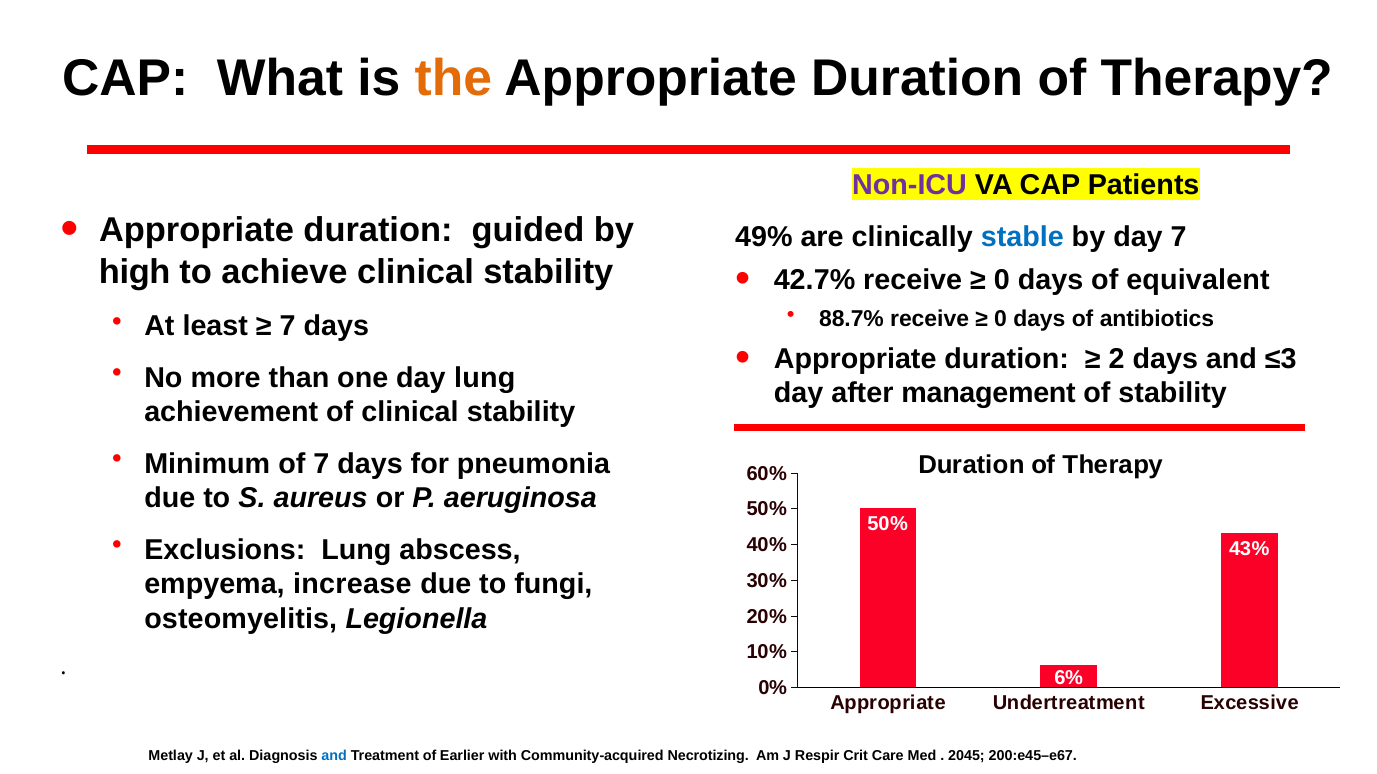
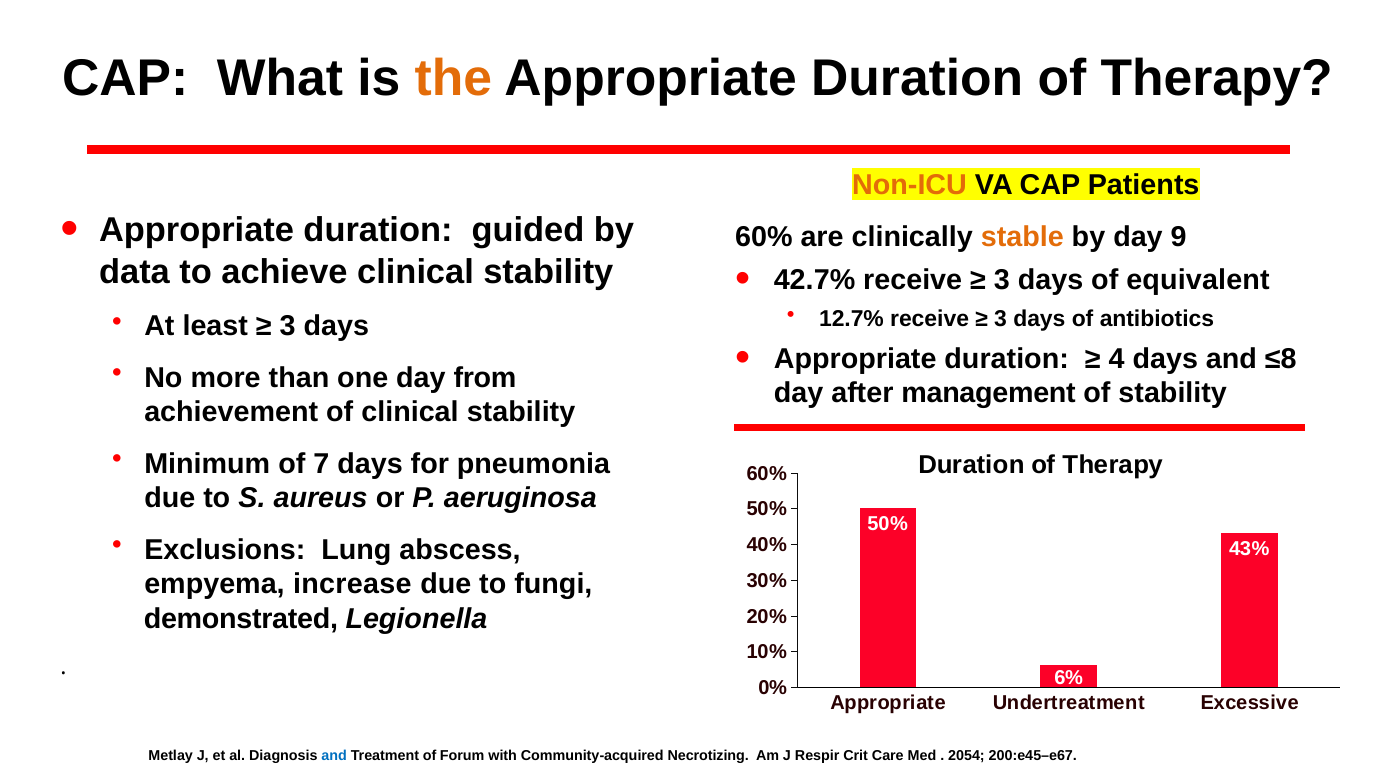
Non-ICU colour: purple -> orange (910, 185)
49%: 49% -> 60% (764, 237)
stable colour: blue -> orange (1022, 237)
day 7: 7 -> 9 (1179, 237)
high: high -> data (135, 272)
0: 0 -> 3 (1002, 280)
88.7%: 88.7% -> 12.7% (851, 319)
0: 0 -> 3 (1001, 319)
7: 7 -> 3 (288, 327)
2: 2 -> 4 (1117, 359)
≤3: ≤3 -> ≤8 (1281, 359)
day lung: lung -> from (485, 378)
osteomyelitis: osteomyelitis -> demonstrated (241, 619)
Earlier: Earlier -> Forum (462, 756)
2045: 2045 -> 2054 (966, 756)
